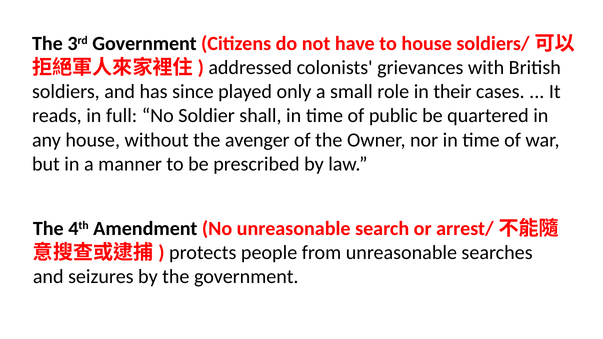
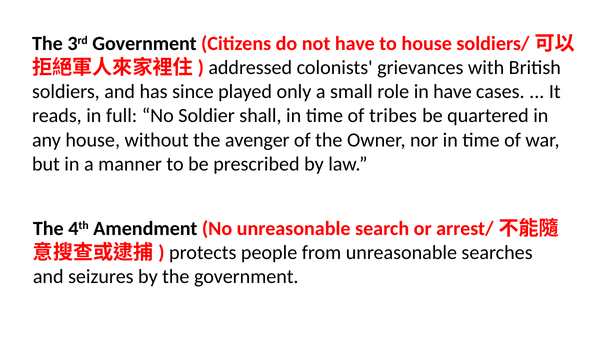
in their: their -> have (453, 92)
public: public -> tribes (393, 116)
